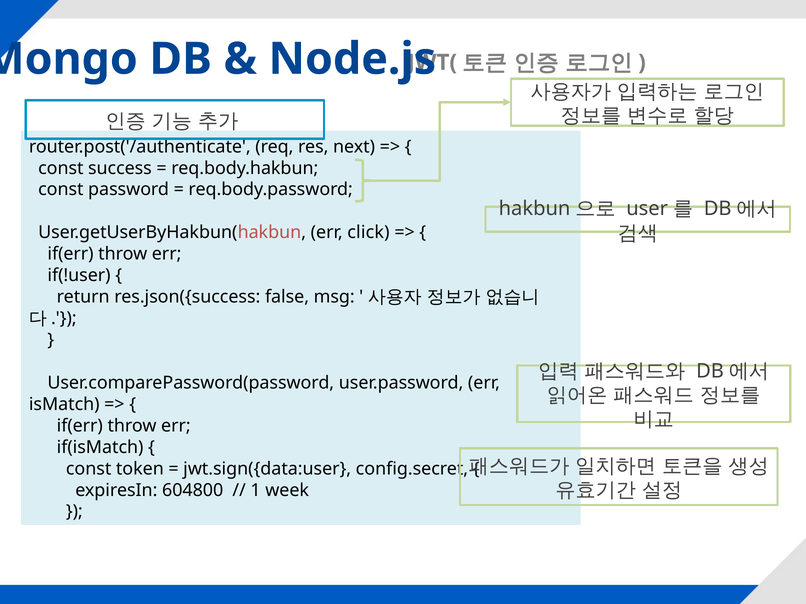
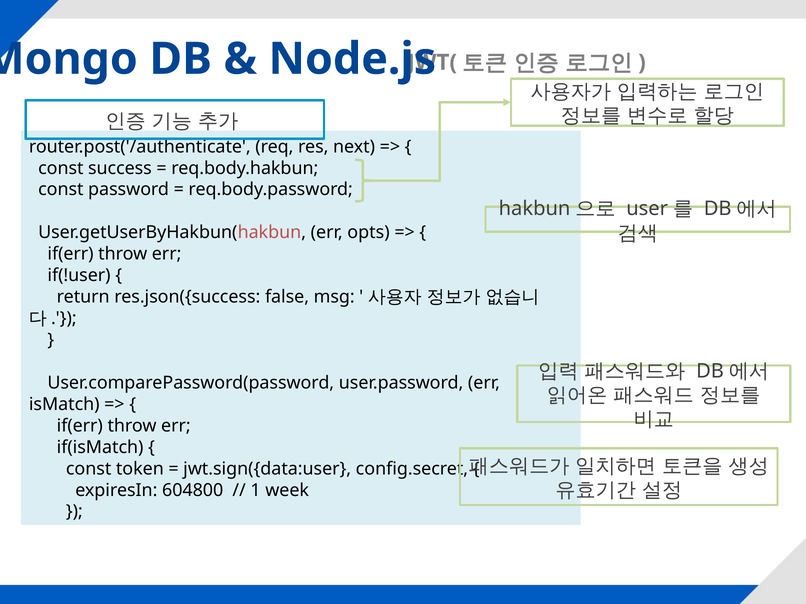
click: click -> opts (369, 233)
